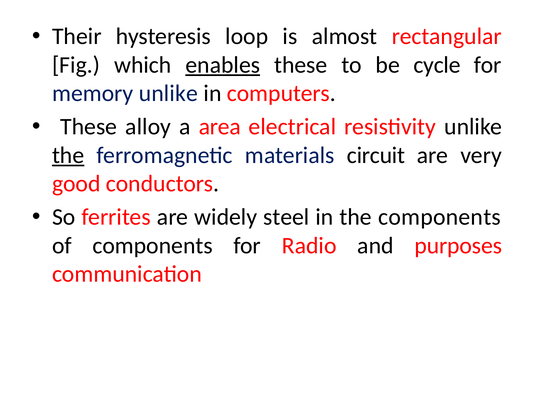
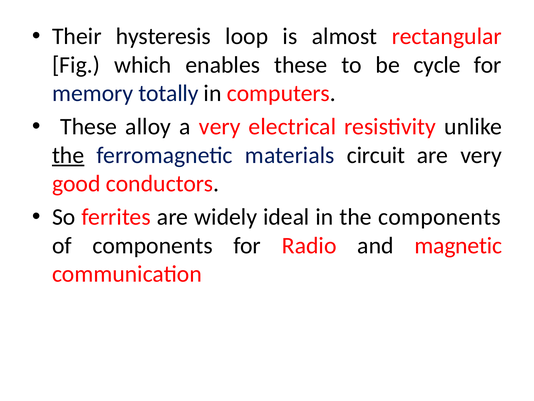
enables underline: present -> none (223, 65)
memory unlike: unlike -> totally (169, 93)
a area: area -> very (220, 127)
steel: steel -> ideal (286, 217)
purposes: purposes -> magnetic (458, 245)
